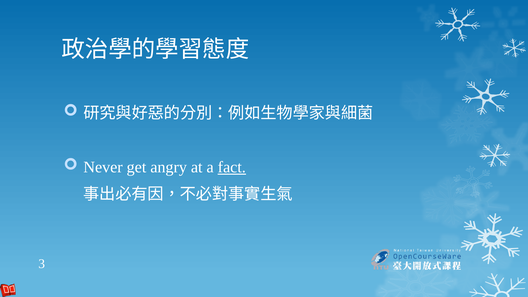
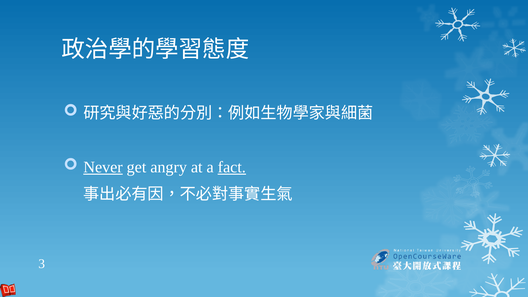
Never underline: none -> present (103, 167)
